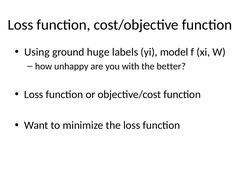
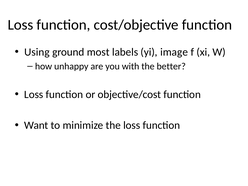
huge: huge -> most (98, 52)
model: model -> image (174, 52)
